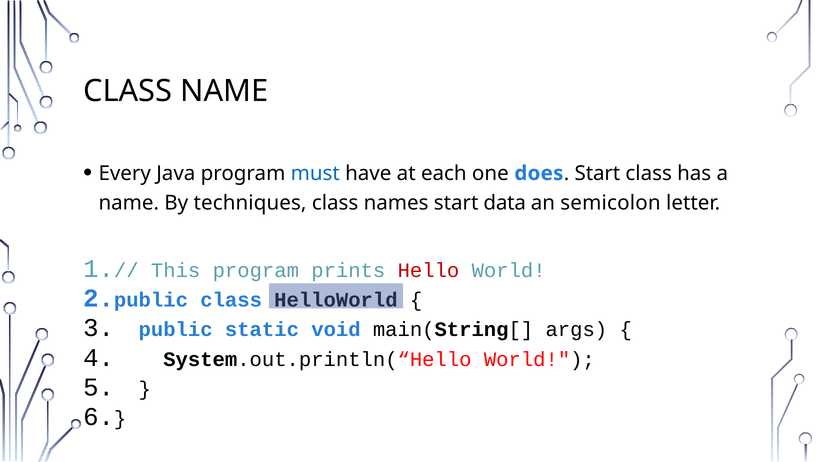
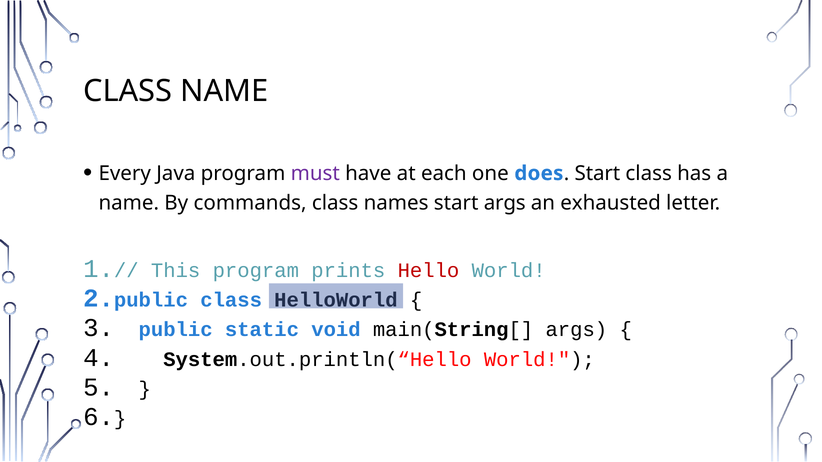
must colour: blue -> purple (315, 173)
techniques: techniques -> commands (250, 203)
start data: data -> args (505, 203)
semicolon: semicolon -> exhausted (611, 203)
